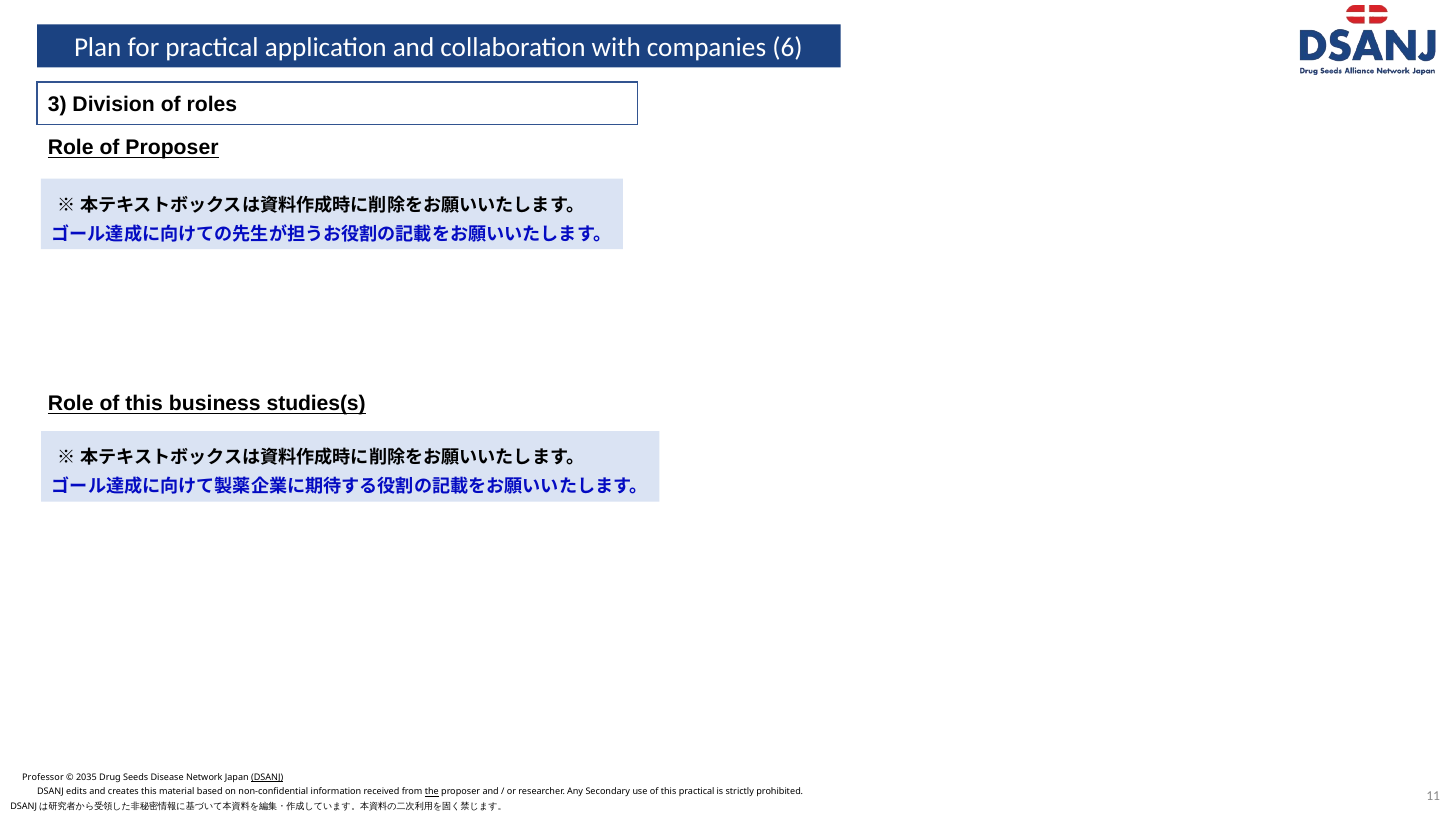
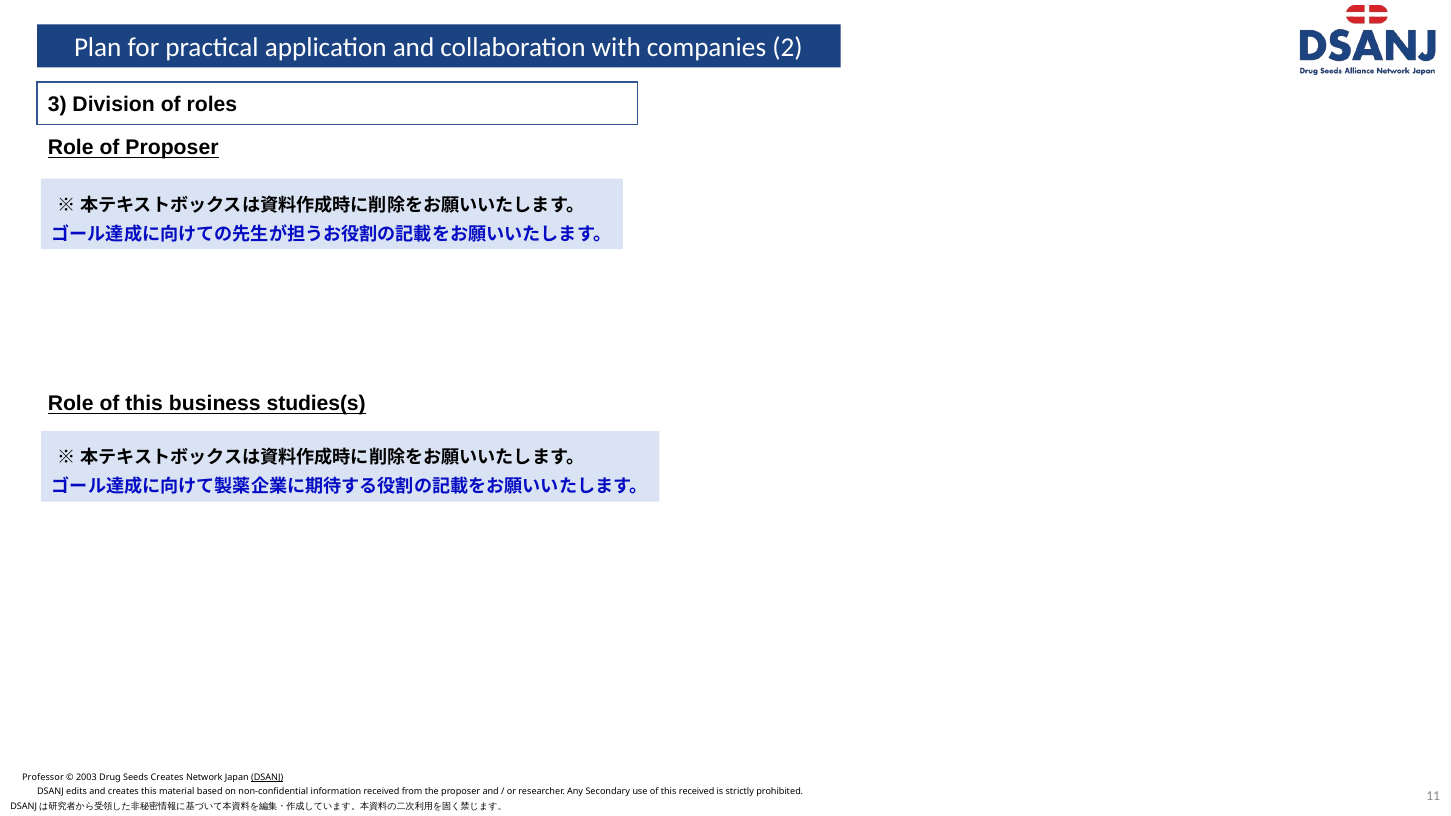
6: 6 -> 2 (787, 48)
2035: 2035 -> 2003 (86, 777)
Seeds Disease: Disease -> Creates (167, 777)
the underline: present -> none (432, 792)
this practical: practical -> received (697, 792)
